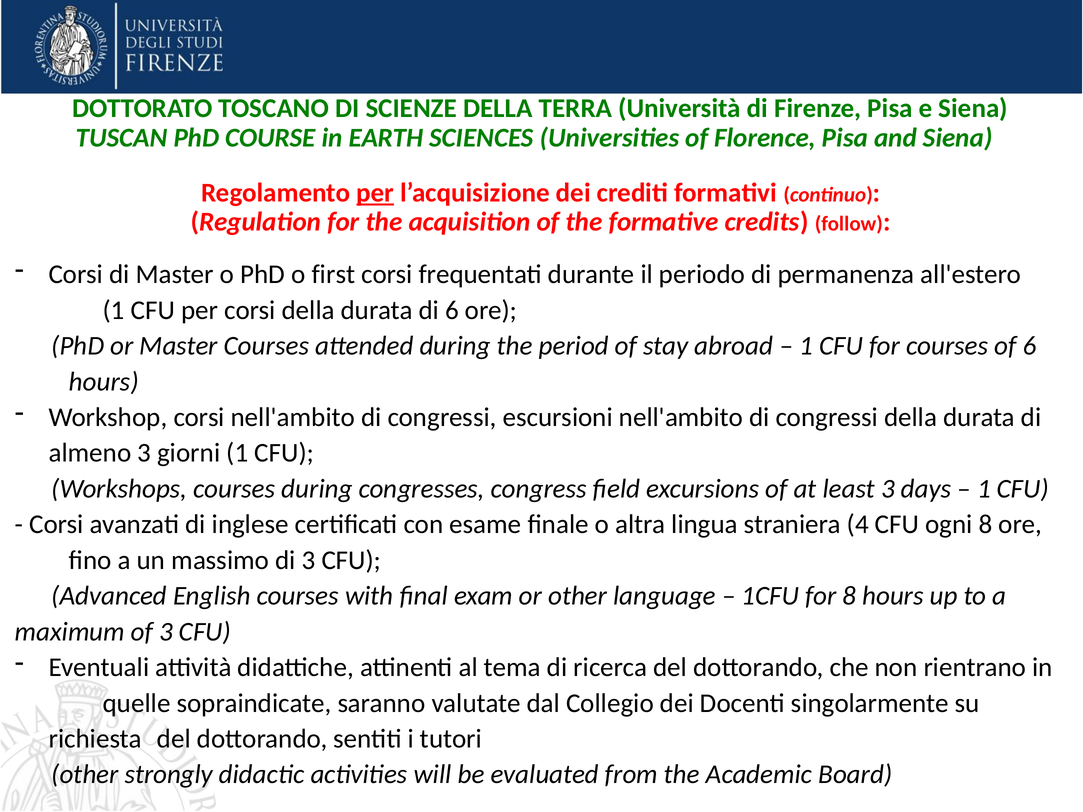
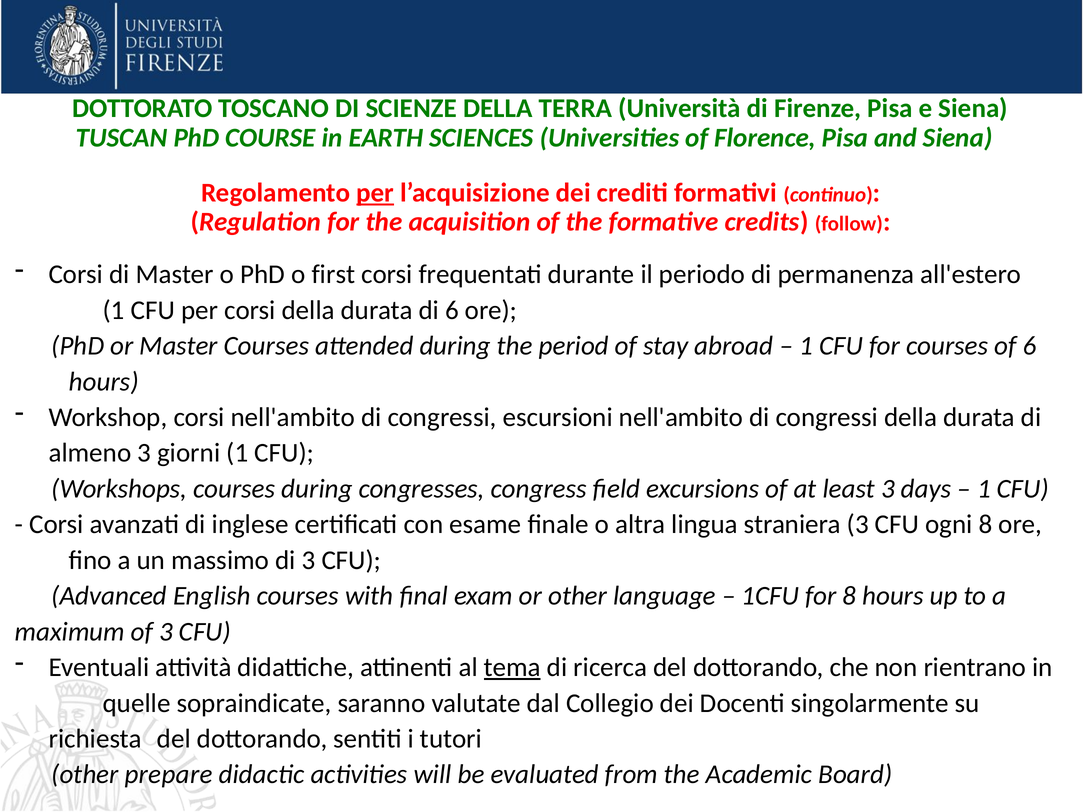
straniera 4: 4 -> 3 (858, 525)
tema underline: none -> present (512, 668)
strongly: strongly -> prepare (169, 775)
